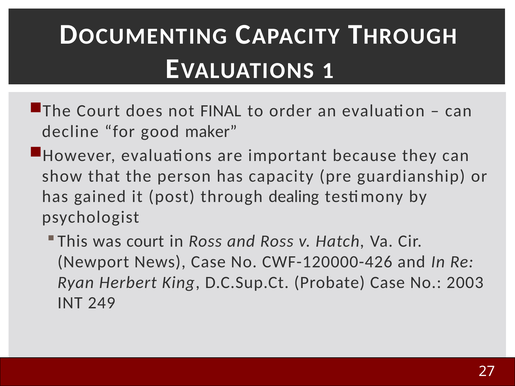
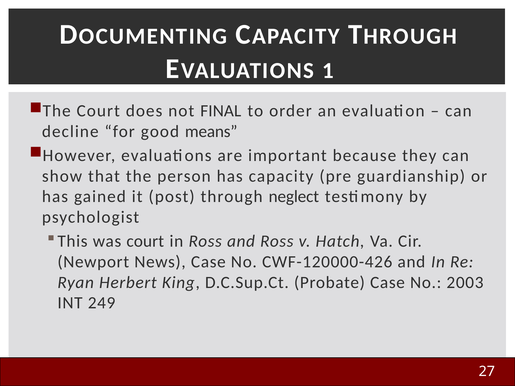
maker: maker -> means (211, 132)
dealing: dealing -> neglect (294, 197)
